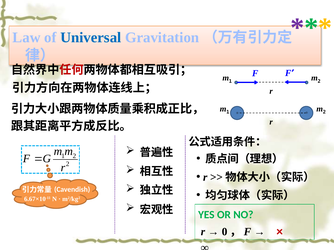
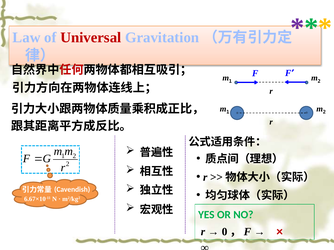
Universal colour: blue -> red (91, 38)
